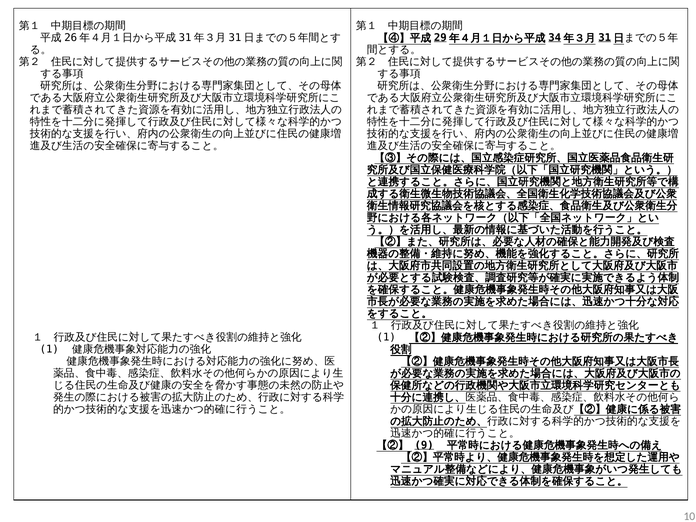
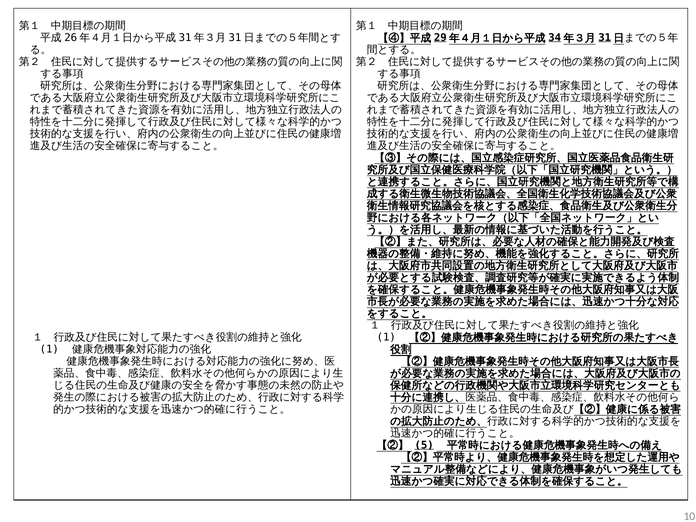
9: 9 -> 5 (424, 445)
